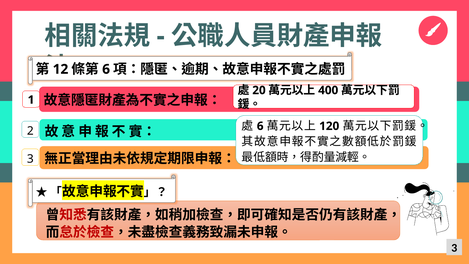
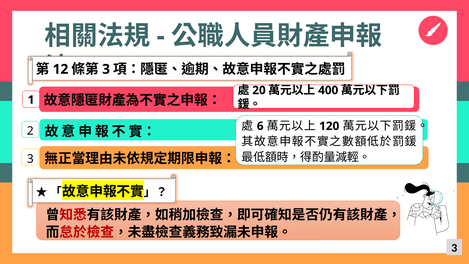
6: 6 -> 3 (106, 69)
